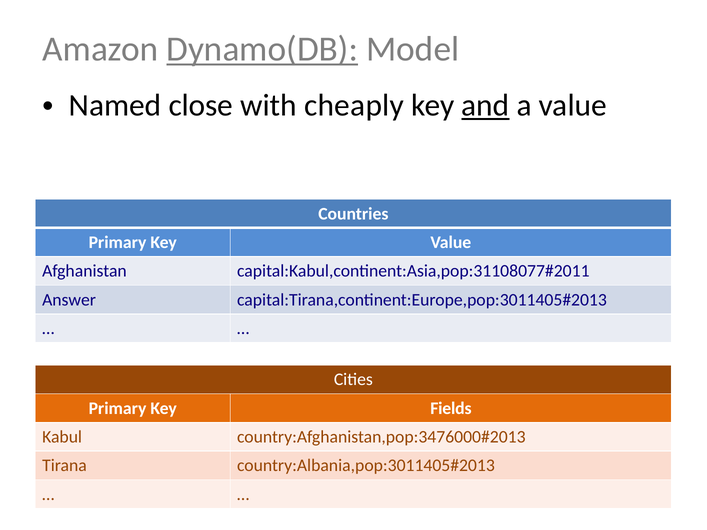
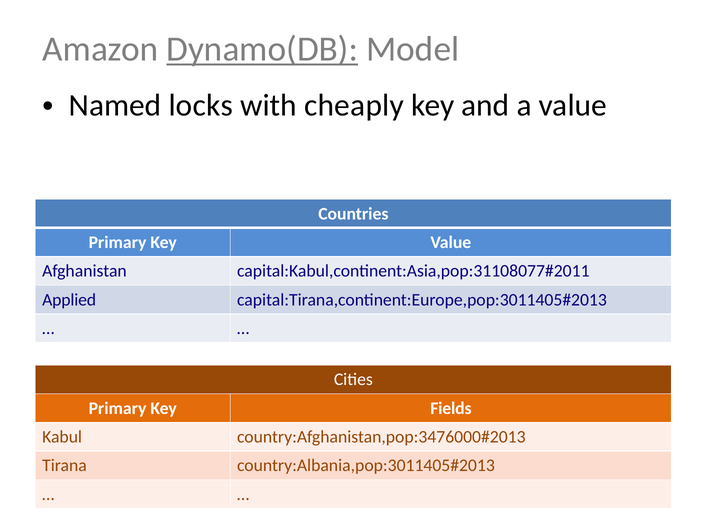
close: close -> locks (201, 106)
and underline: present -> none (485, 106)
Answer: Answer -> Applied (69, 300)
